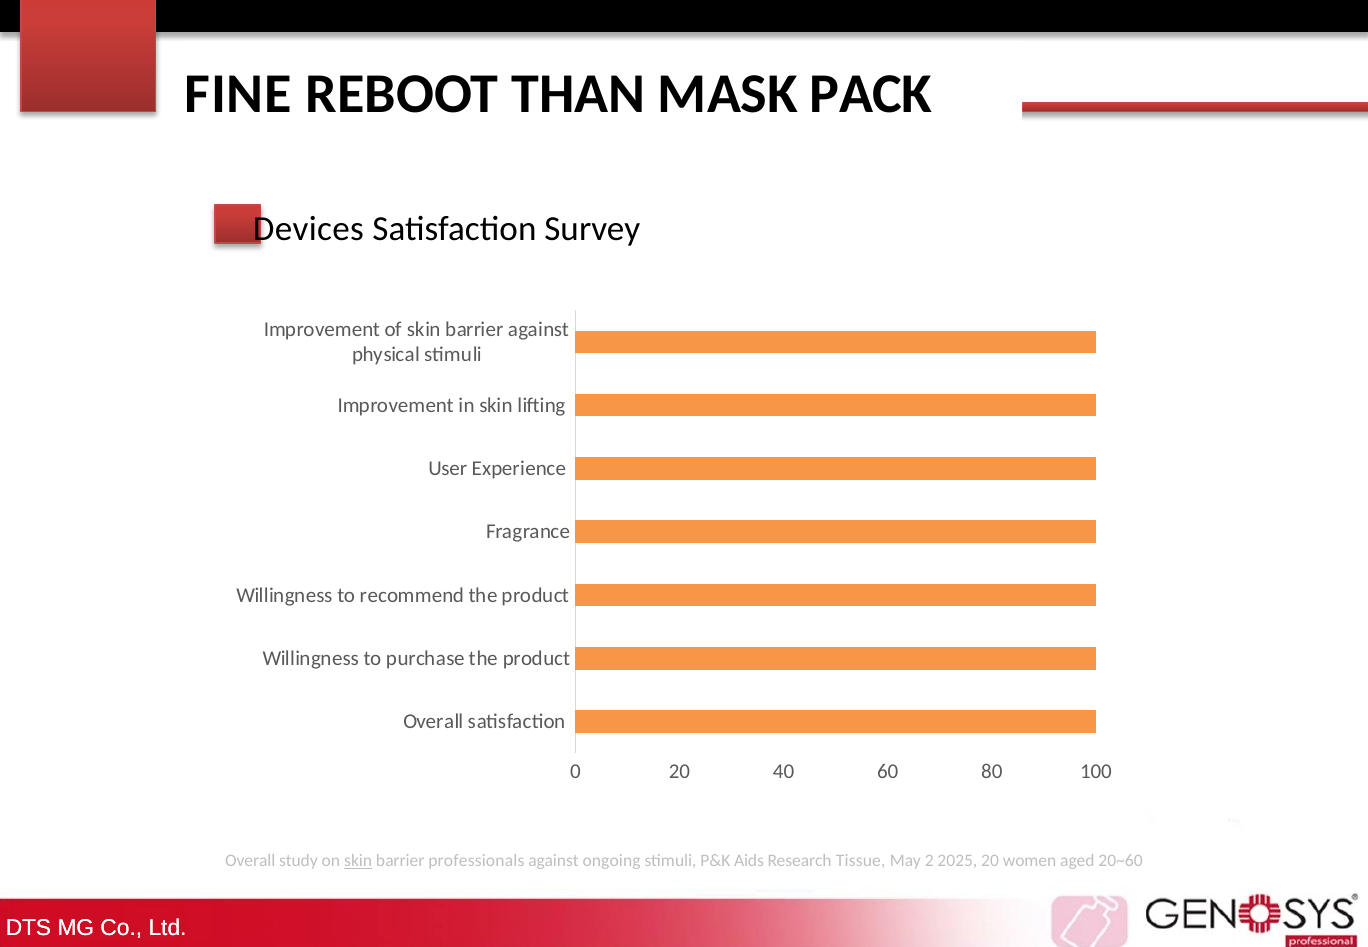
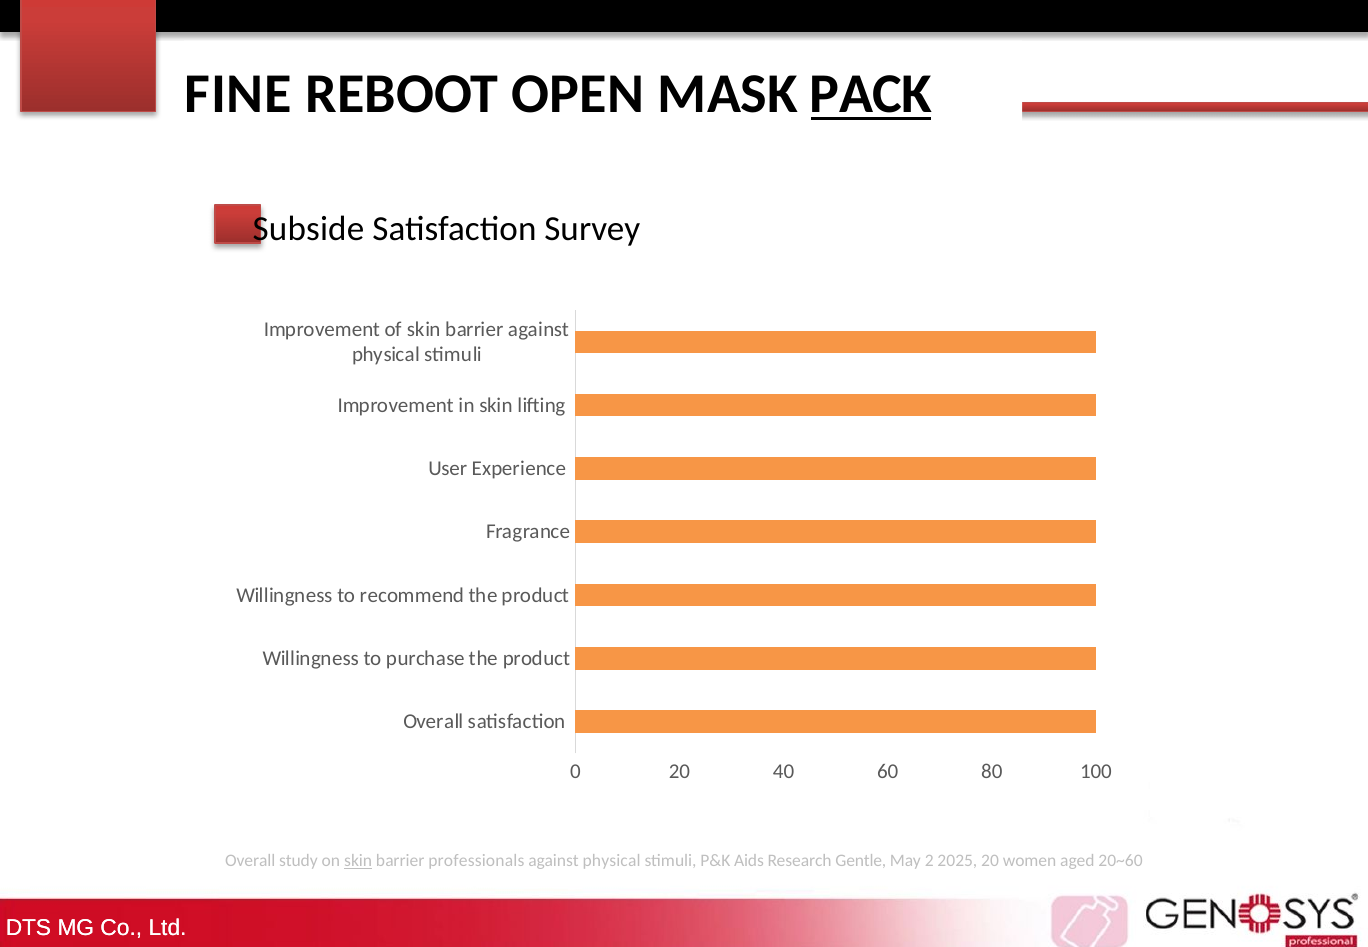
THAN: THAN -> OPEN (578, 94)
PACK underline: none -> present (871, 94)
Devices: Devices -> Subside (308, 229)
ongoing: ongoing -> physical (612, 861)
Tissue: Tissue -> Gentle (861, 861)
